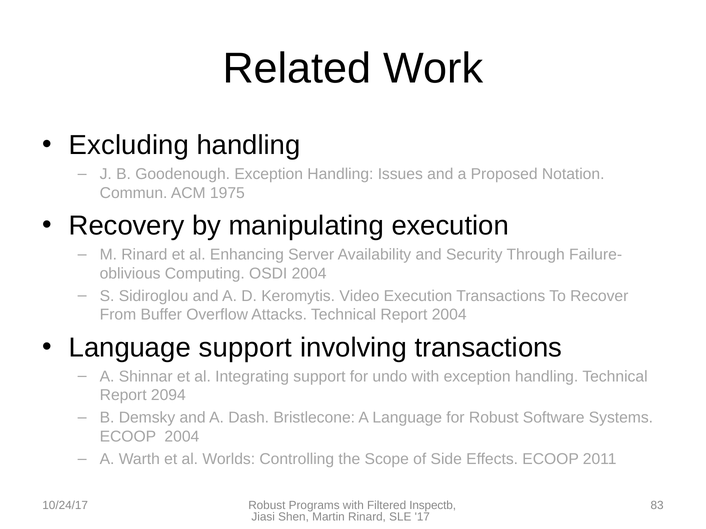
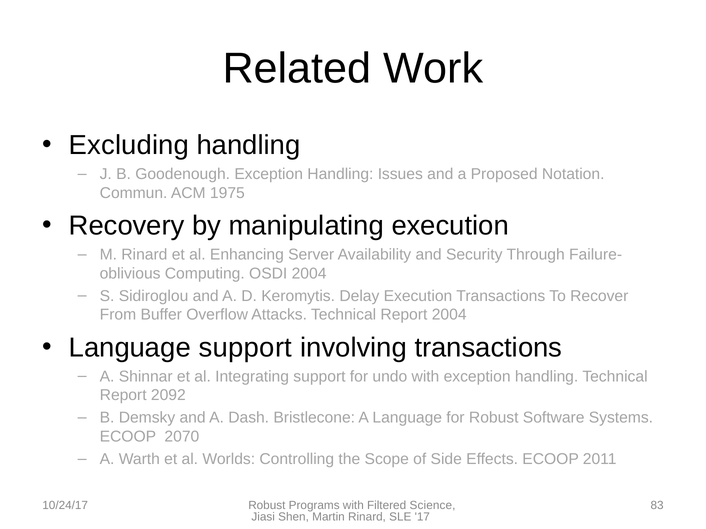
Video: Video -> Delay (359, 296)
2094: 2094 -> 2092 (168, 396)
ECOOP 2004: 2004 -> 2070 (182, 437)
Inspectb: Inspectb -> Science (433, 506)
